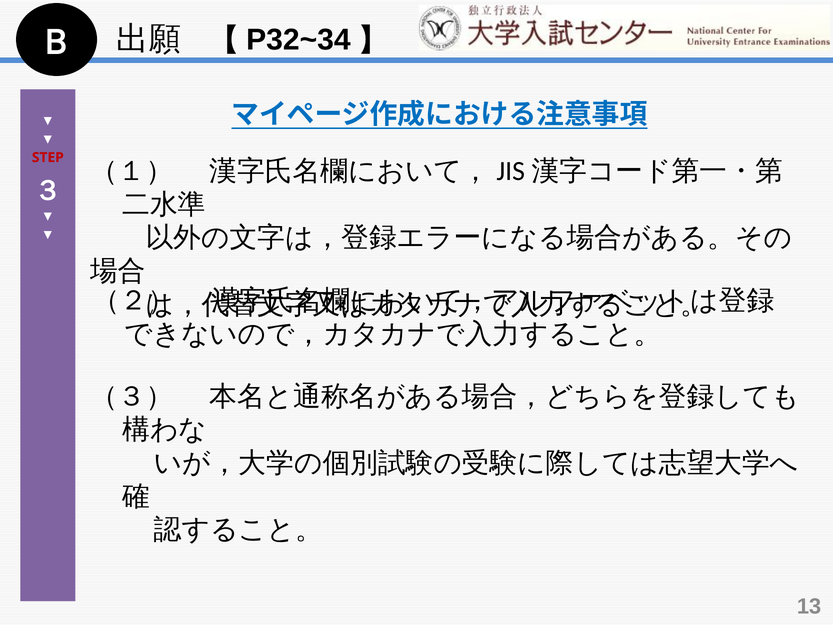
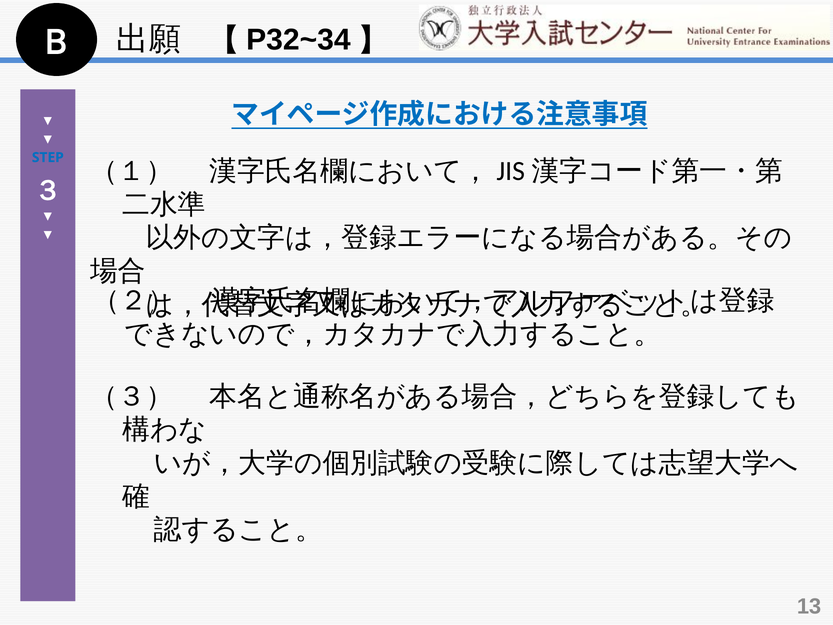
STEP colour: red -> blue (48, 157)
